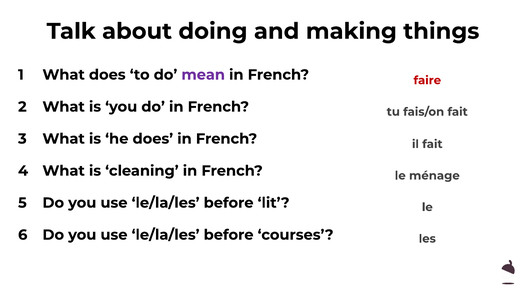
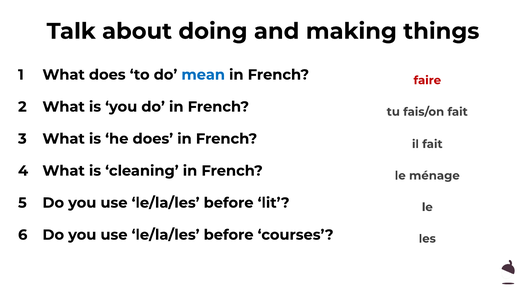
mean colour: purple -> blue (203, 75)
